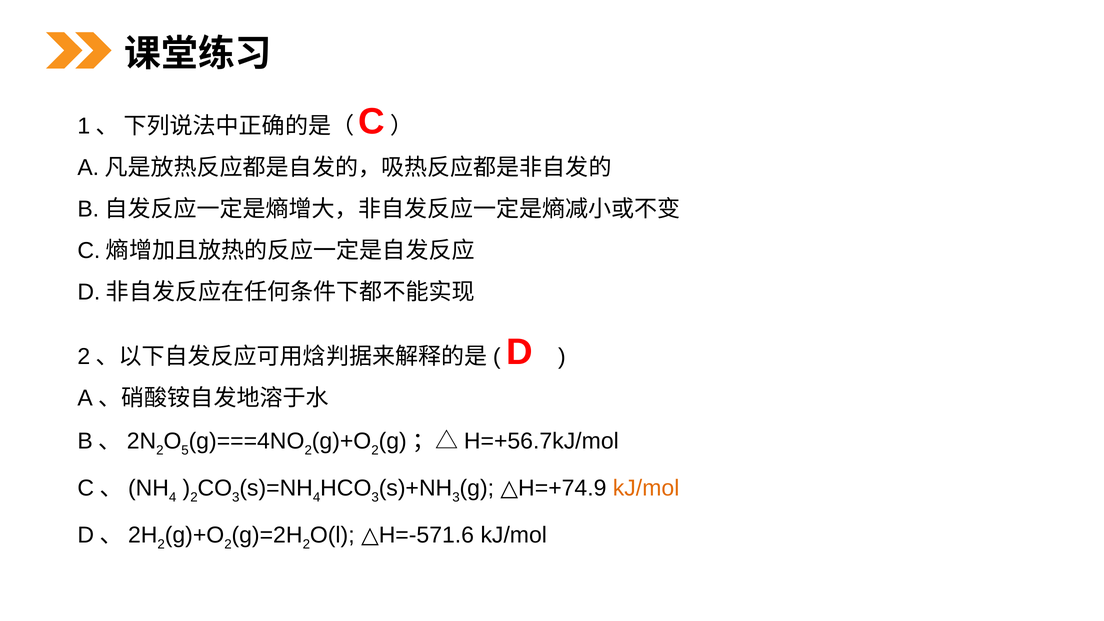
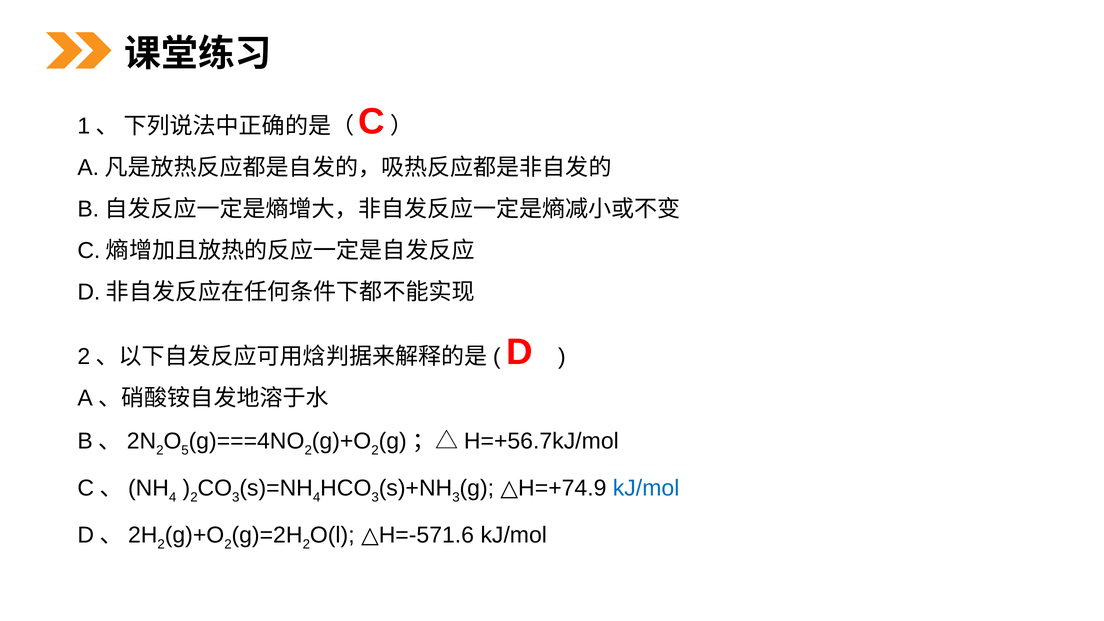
kJ/mol colour: orange -> blue (646, 488)
